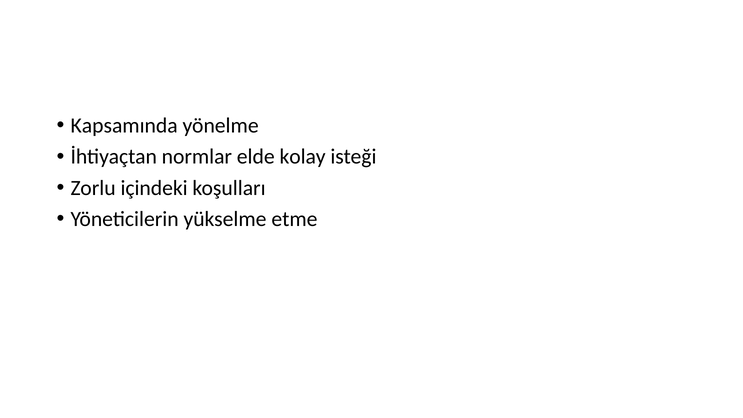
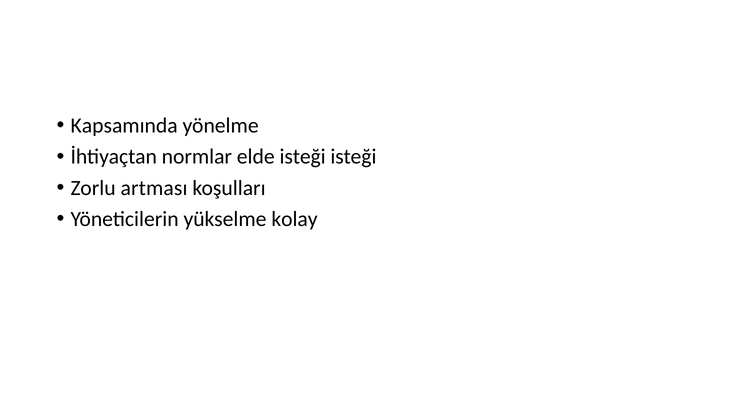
elde kolay: kolay -> isteği (303, 157)
içindeki: içindeki -> artması (154, 188)
etme: etme -> kolay (295, 219)
